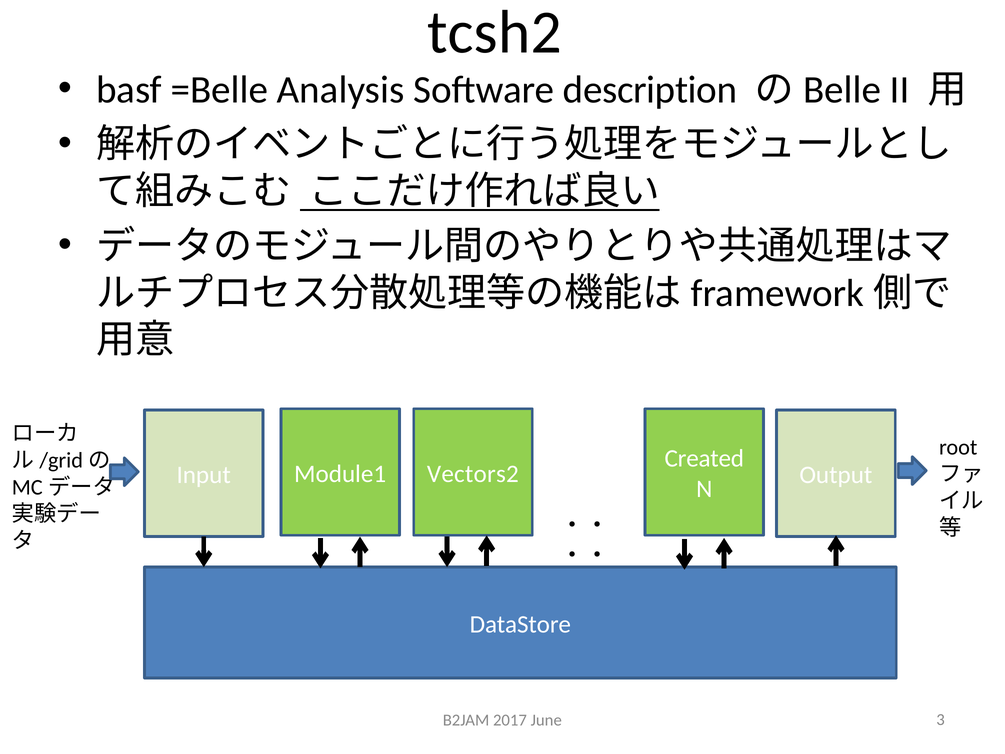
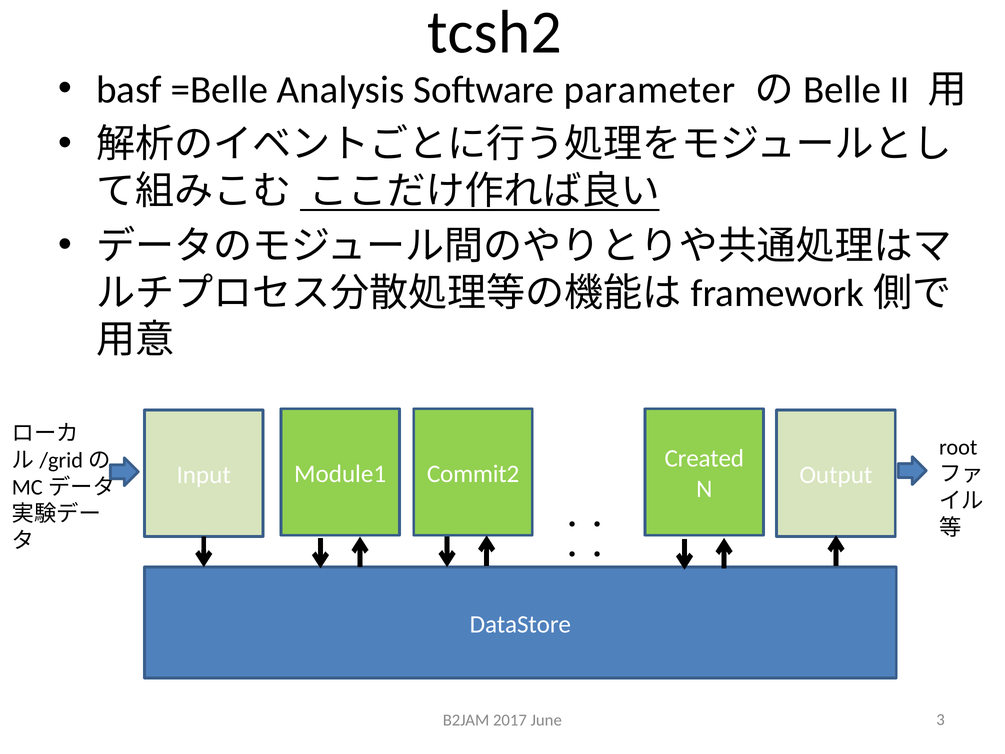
description: description -> parameter (650, 90)
Vectors2: Vectors2 -> Commit2 (473, 474)
